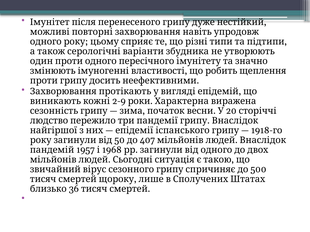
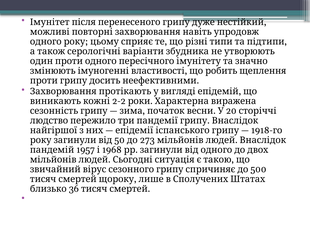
2-9: 2-9 -> 2-2 (119, 101)
407: 407 -> 273 (147, 140)
